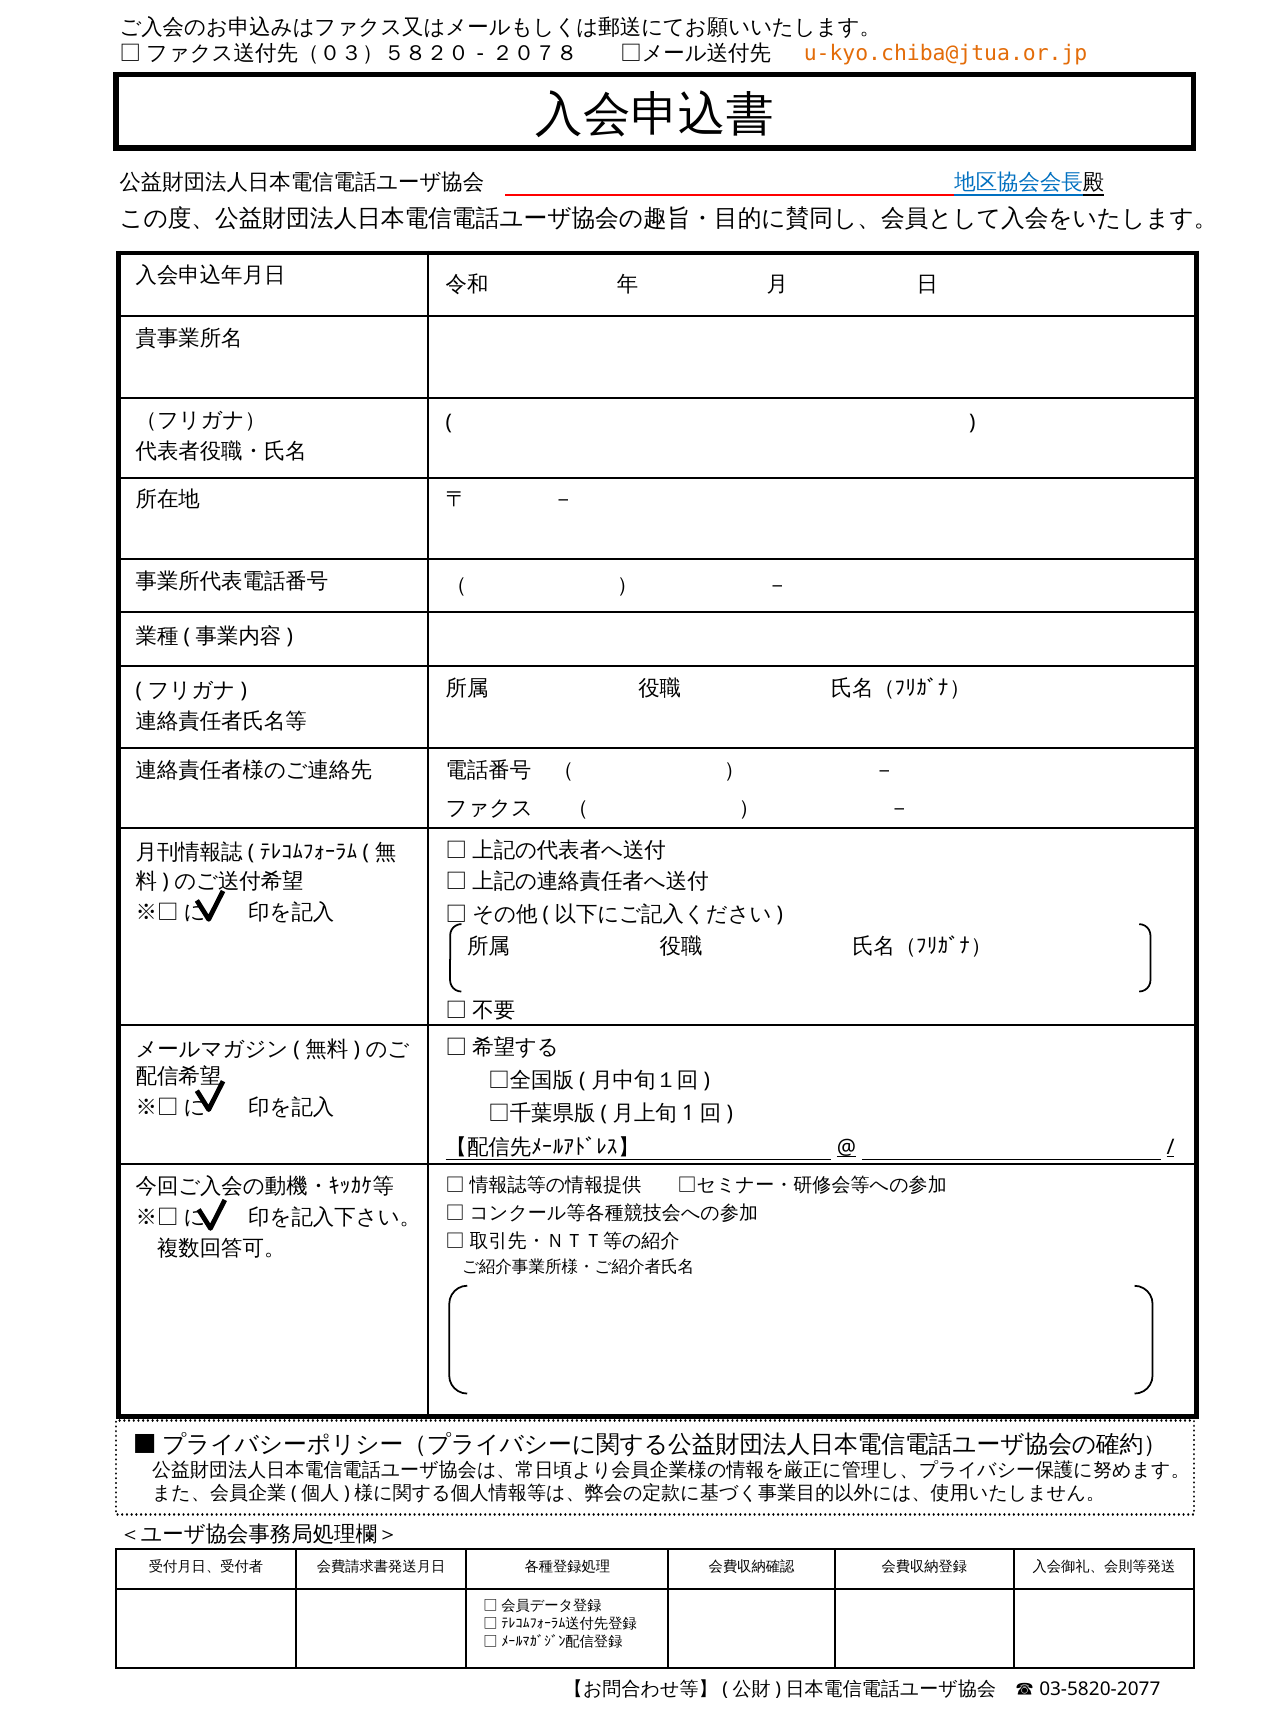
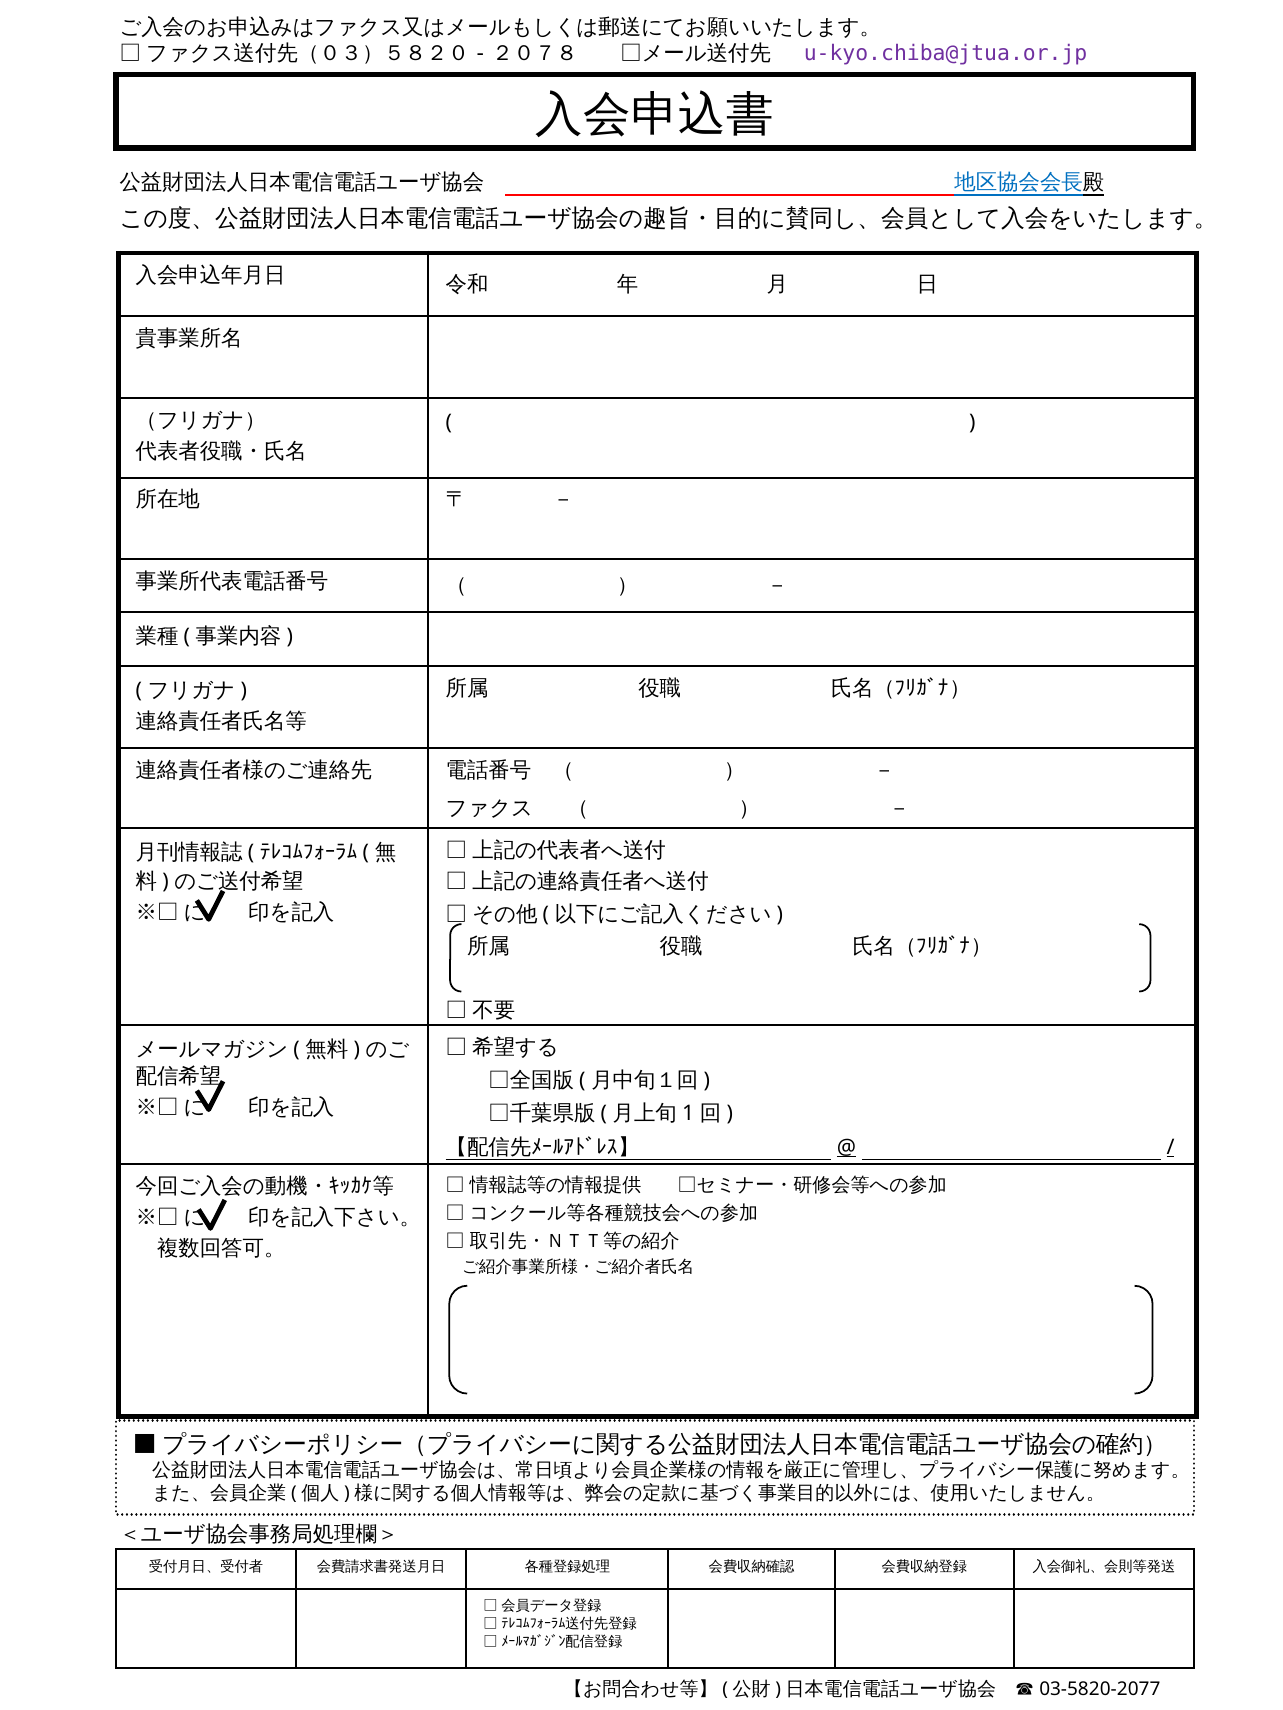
u-kyo.chiba@jtua.or.jp colour: orange -> purple (946, 53)
